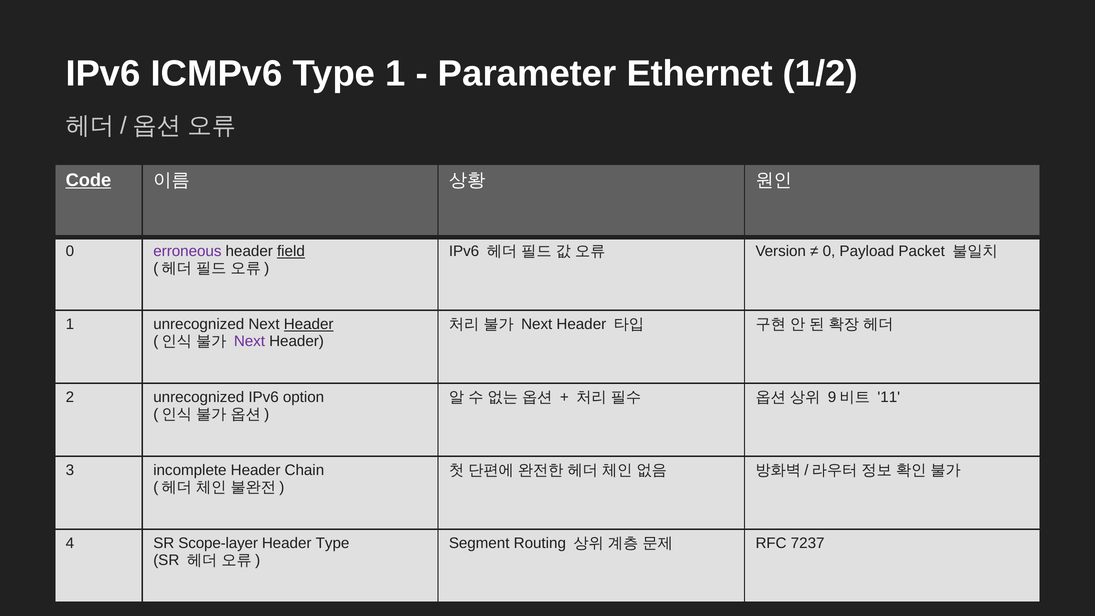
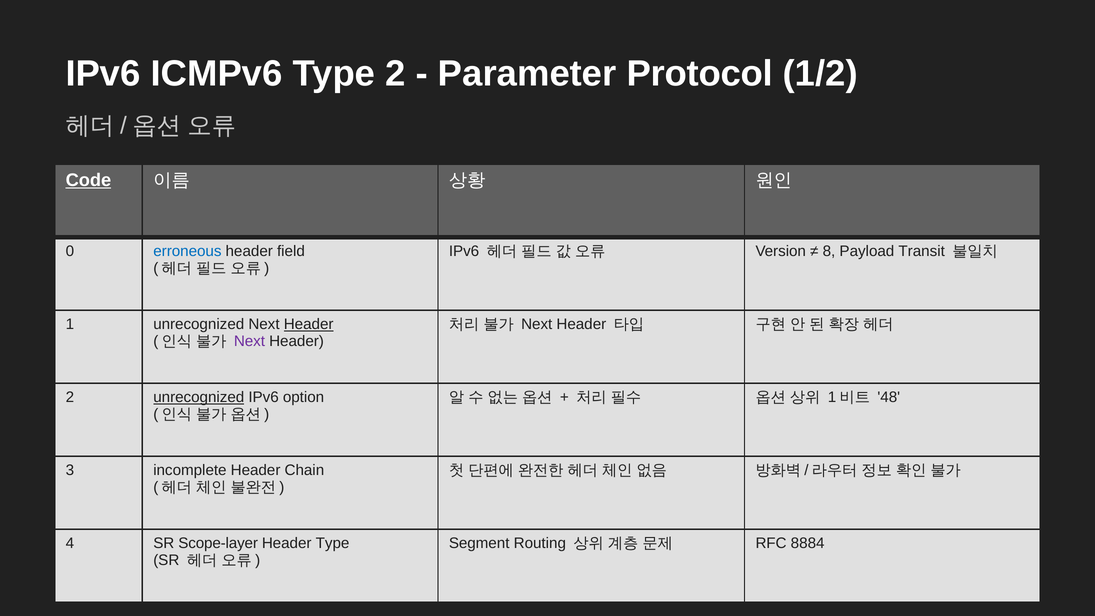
Type 1: 1 -> 2 (395, 74)
Ethernet: Ethernet -> Protocol (700, 74)
erroneous colour: purple -> blue (187, 251)
field underline: present -> none (291, 251)
0: 0 -> 8 (829, 251)
Packet: Packet -> Transit (922, 251)
unrecognized underline: none -> present (199, 397)
9: 9 -> 1 (832, 397)
11: 11 -> 48 (889, 397)
7237: 7237 -> 8884 (808, 543)
